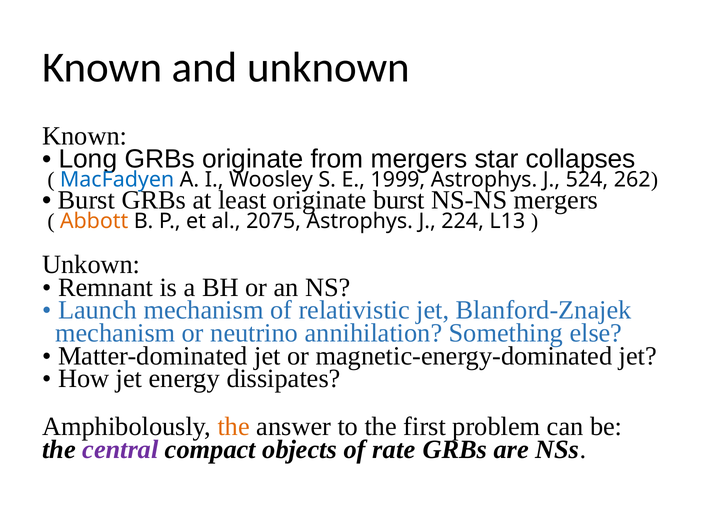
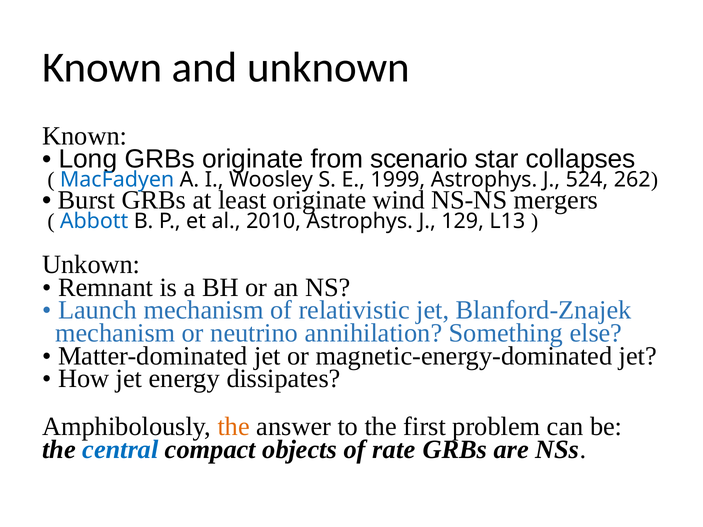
from mergers: mergers -> scenario (419, 159)
originate burst: burst -> wind (399, 200)
Abbott colour: orange -> blue (94, 221)
2075: 2075 -> 2010 (274, 221)
224: 224 -> 129 (463, 221)
central colour: purple -> blue (120, 450)
